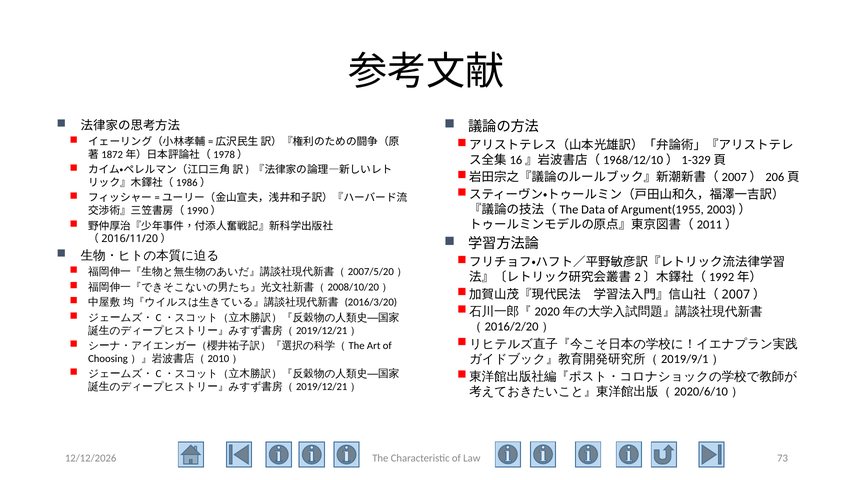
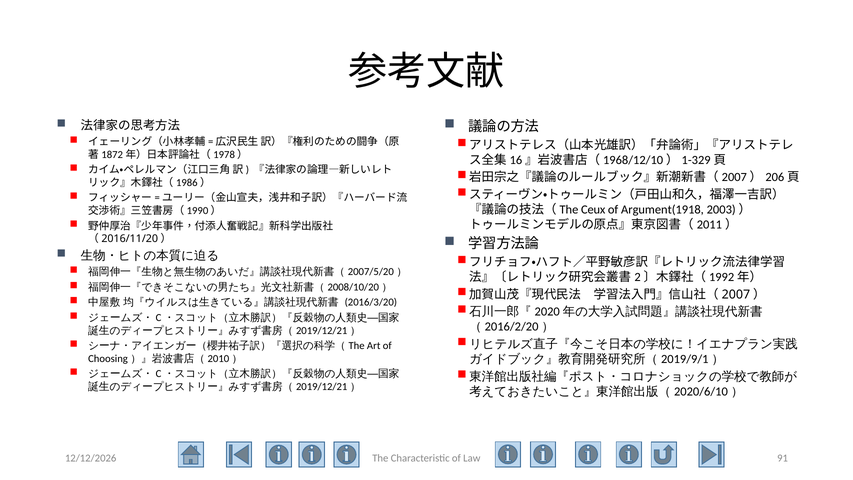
Data: Data -> Ceux (593, 210)
Argument(1955: Argument(1955 -> Argument(1918 (662, 210)
73: 73 -> 91 (783, 458)
